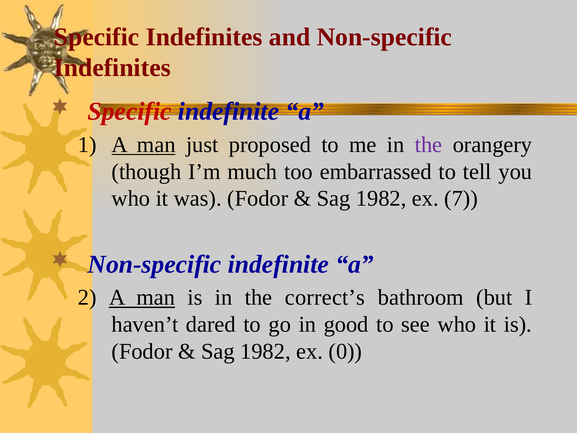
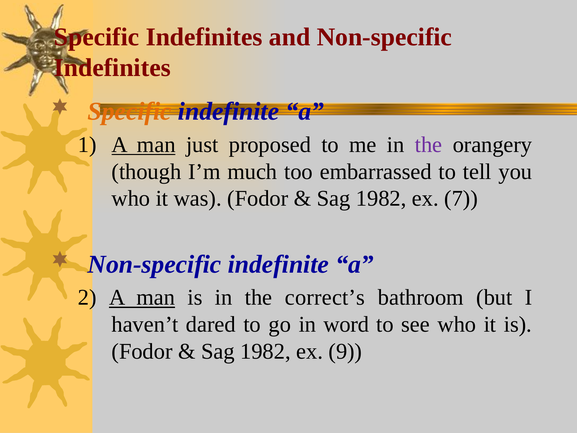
Specific colour: red -> orange (130, 111)
good: good -> word (346, 324)
0: 0 -> 9 (345, 351)
